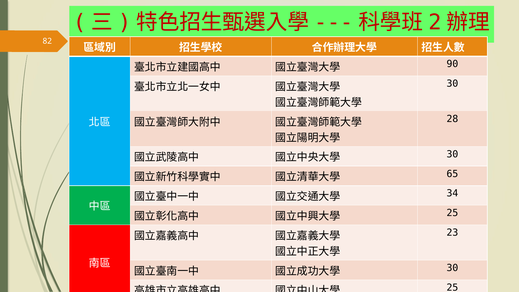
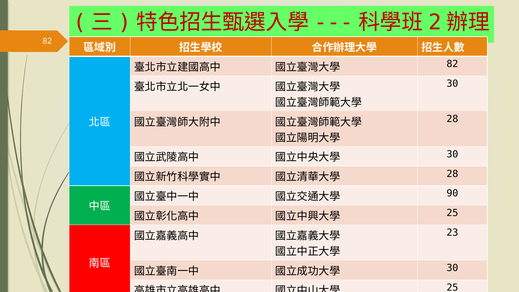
90: 90 -> 82 (452, 64)
65: 65 -> 28 (452, 174)
34: 34 -> 90 (452, 193)
